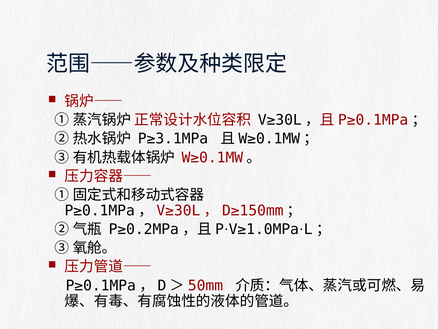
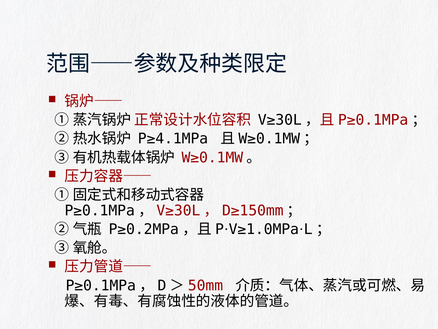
P≥3.1MPa: P≥3.1MPa -> P≥4.1MPa (173, 139)
